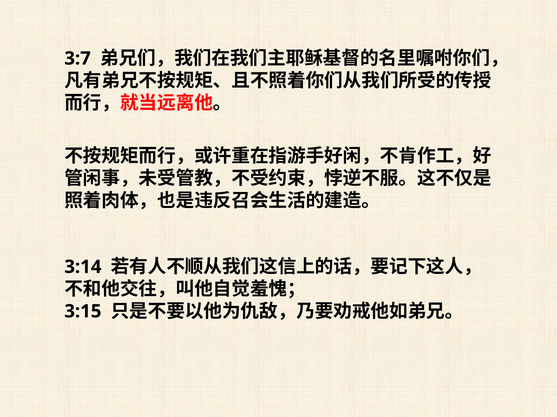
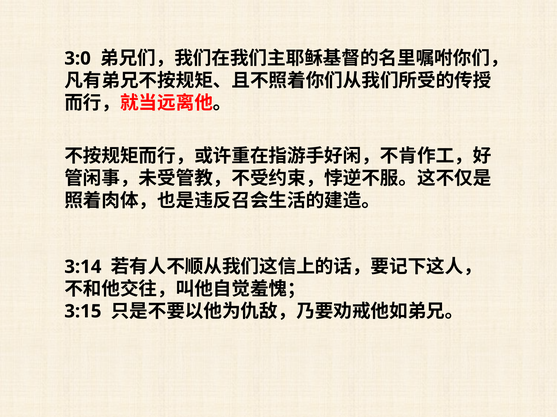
3:7: 3:7 -> 3:0 (78, 59)
